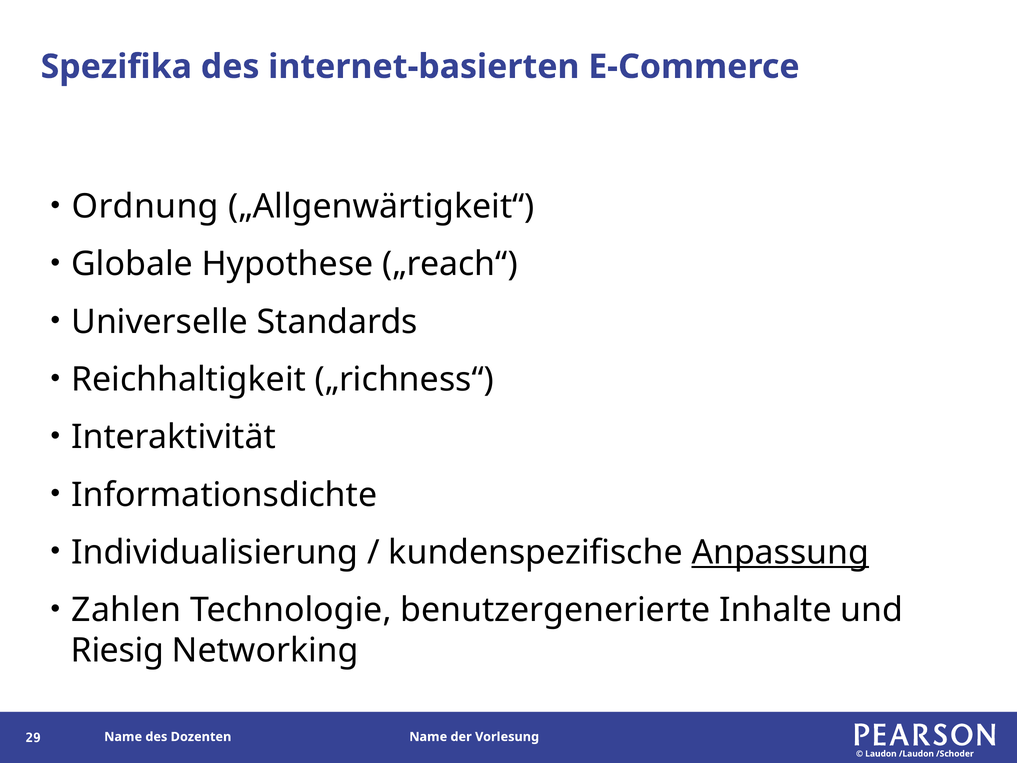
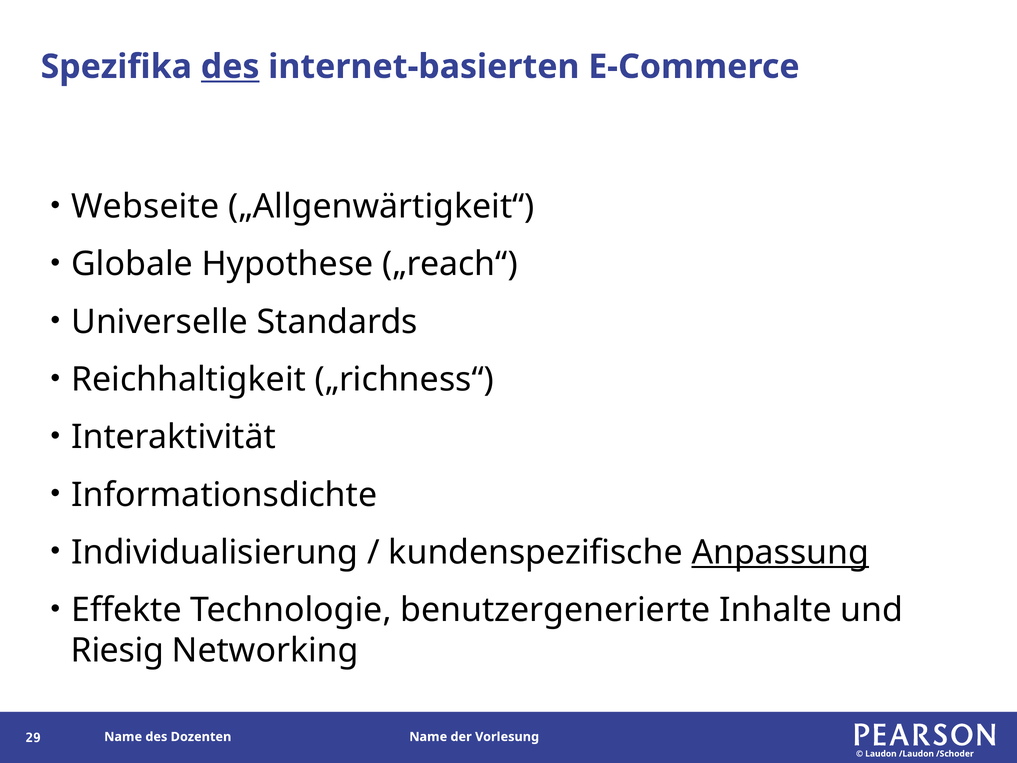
des underline: none -> present (230, 67)
Ordnung: Ordnung -> Webseite (145, 207)
Zahlen: Zahlen -> Effekte (126, 610)
